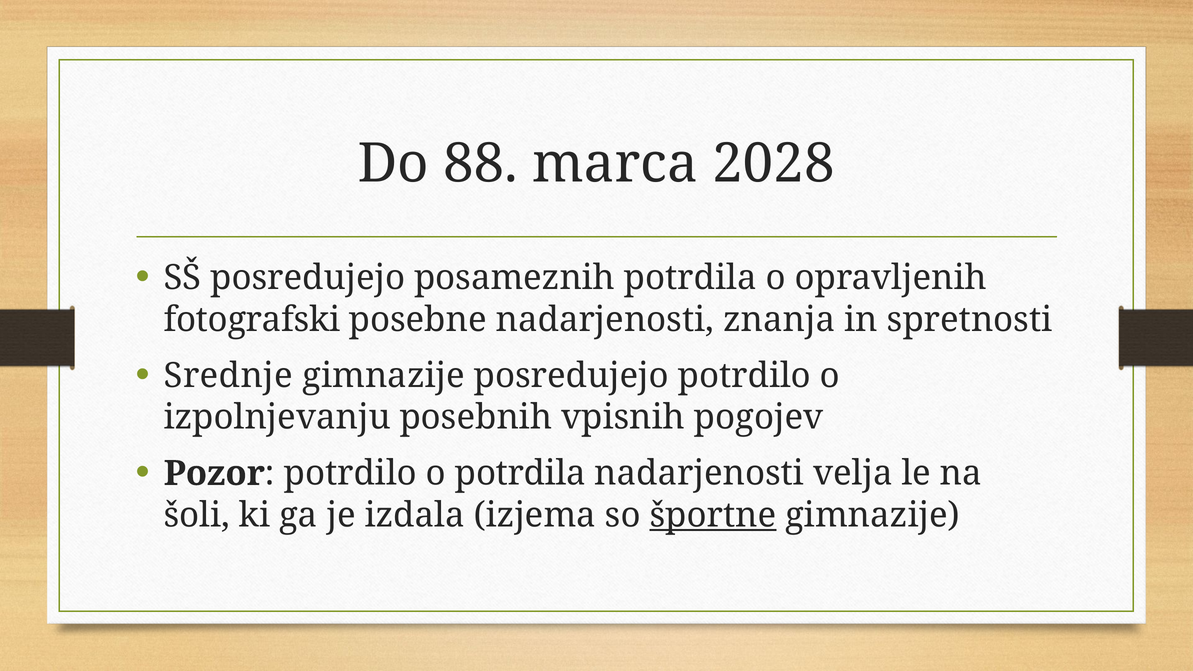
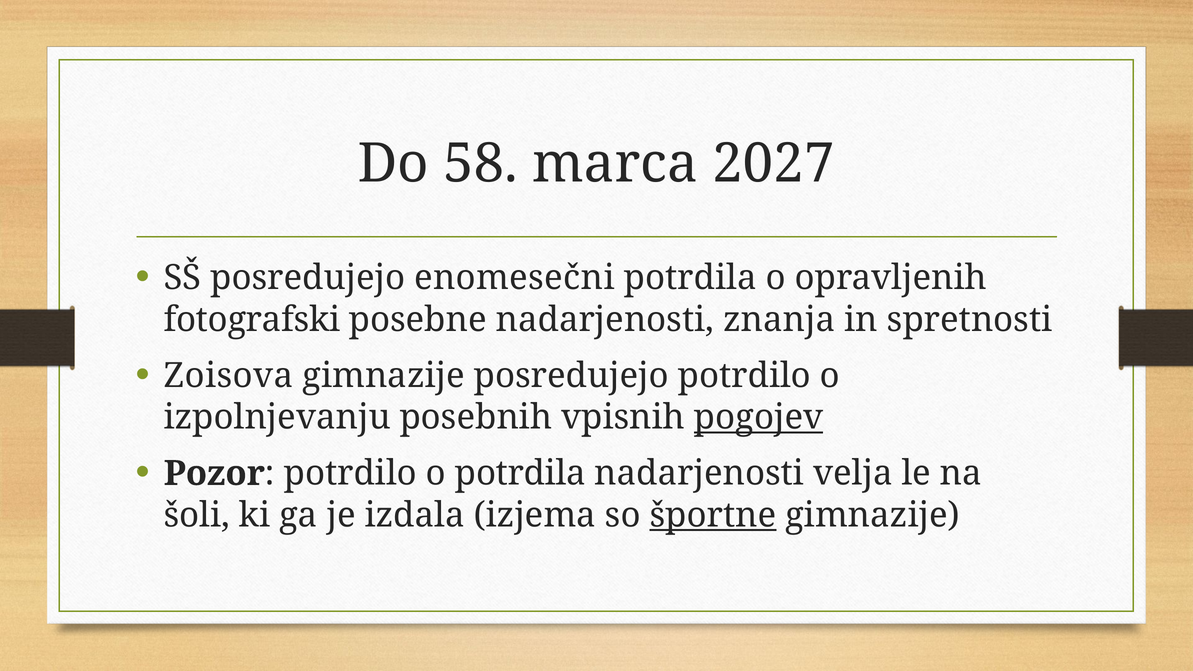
88: 88 -> 58 (481, 164)
2028: 2028 -> 2027 (773, 164)
posameznih: posameznih -> enomesečni (514, 278)
Srednje: Srednje -> Zoisova (228, 376)
pogojev underline: none -> present (759, 417)
